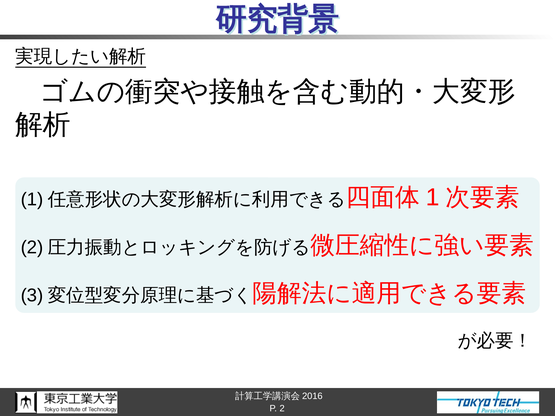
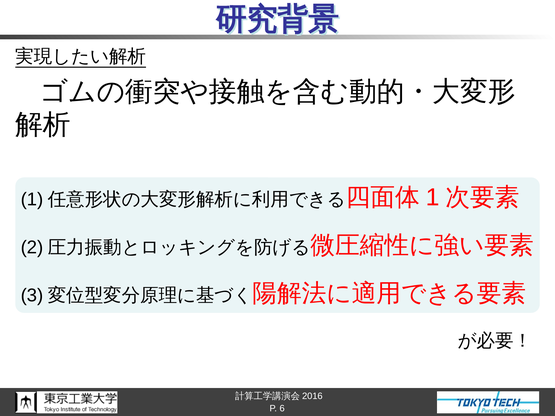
P 2: 2 -> 6 (282, 409)
